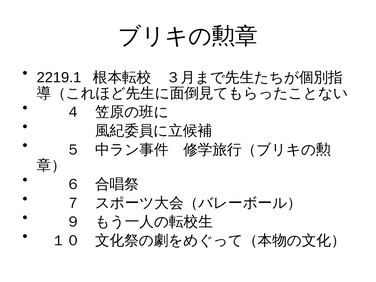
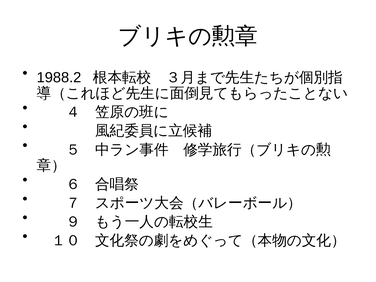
2219.1: 2219.1 -> 1988.2 (59, 77)
